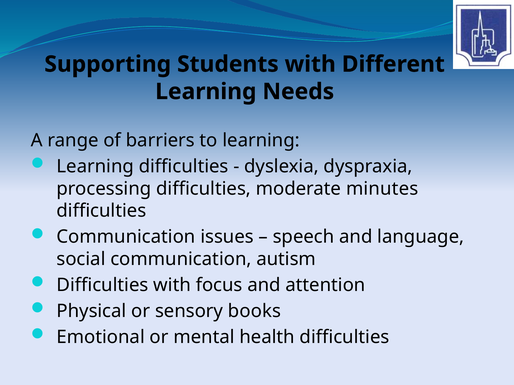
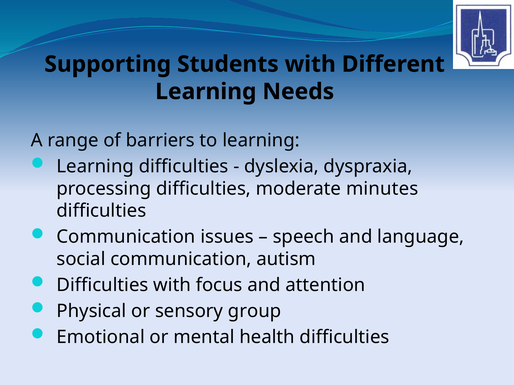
books: books -> group (255, 312)
